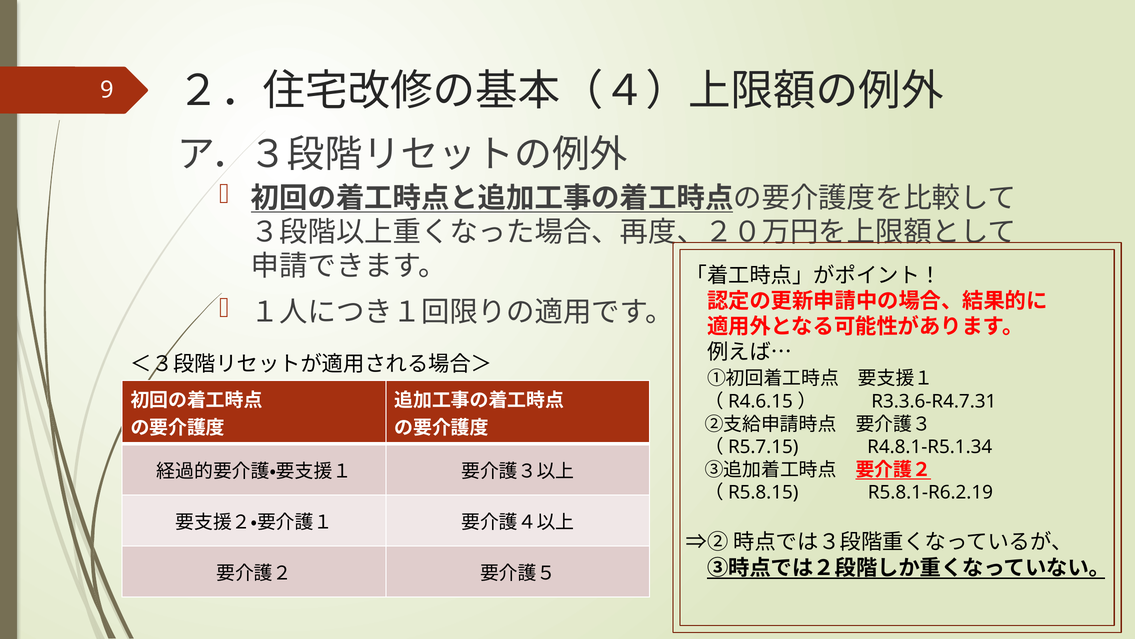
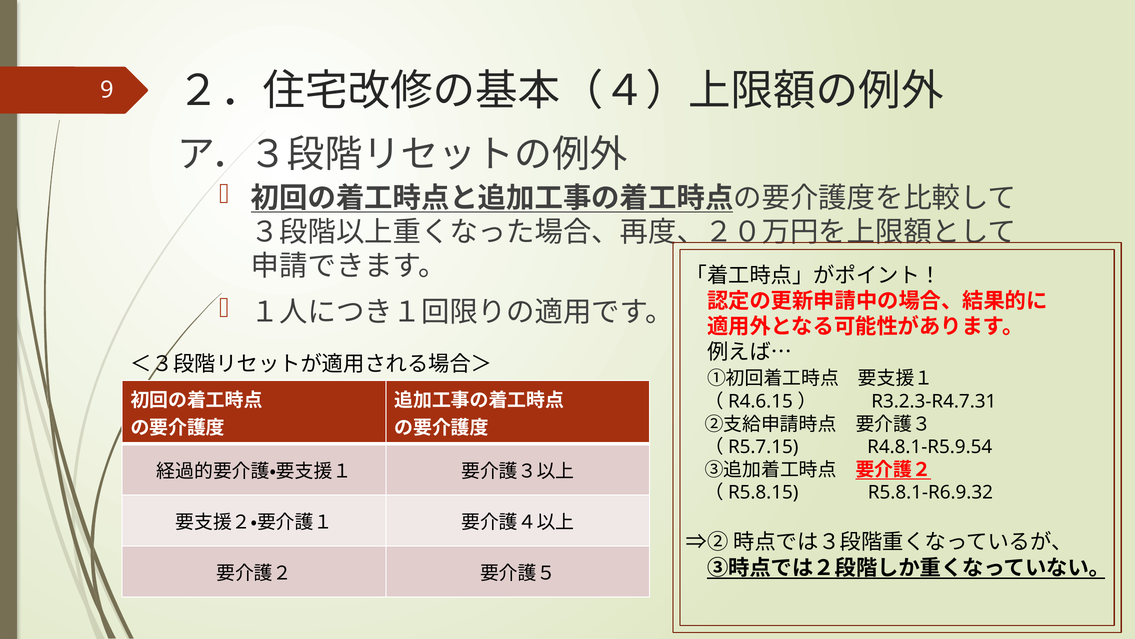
R3.3.6-R4.7.31: R3.3.6-R4.7.31 -> R3.2.3-R4.7.31 (934, 401)
R4.8.1-R5.1.34: R4.8.1-R5.1.34 -> R4.8.1-R5.9.54 (930, 447)
R5.8.1-R6.2.19: R5.8.1-R6.2.19 -> R5.8.1-R6.9.32 (930, 492)
